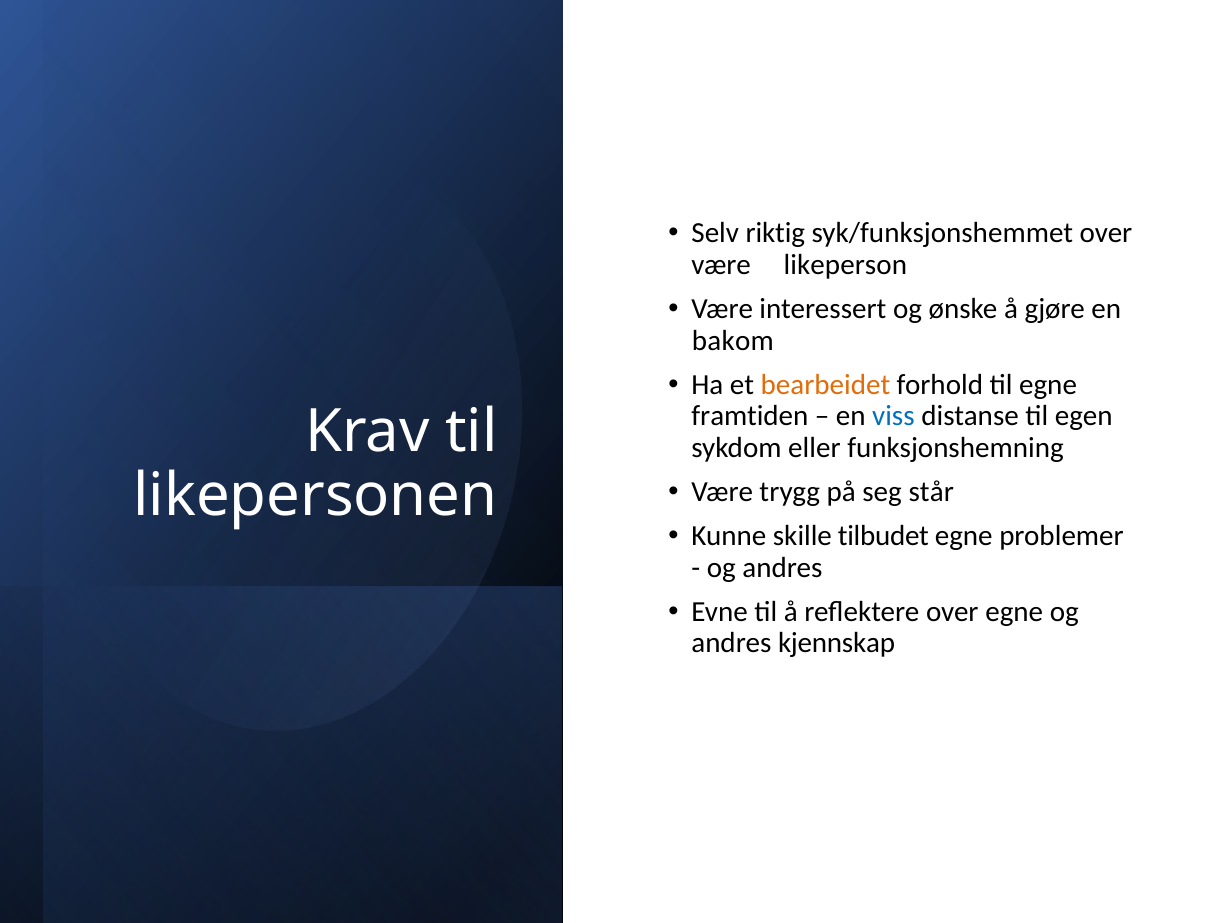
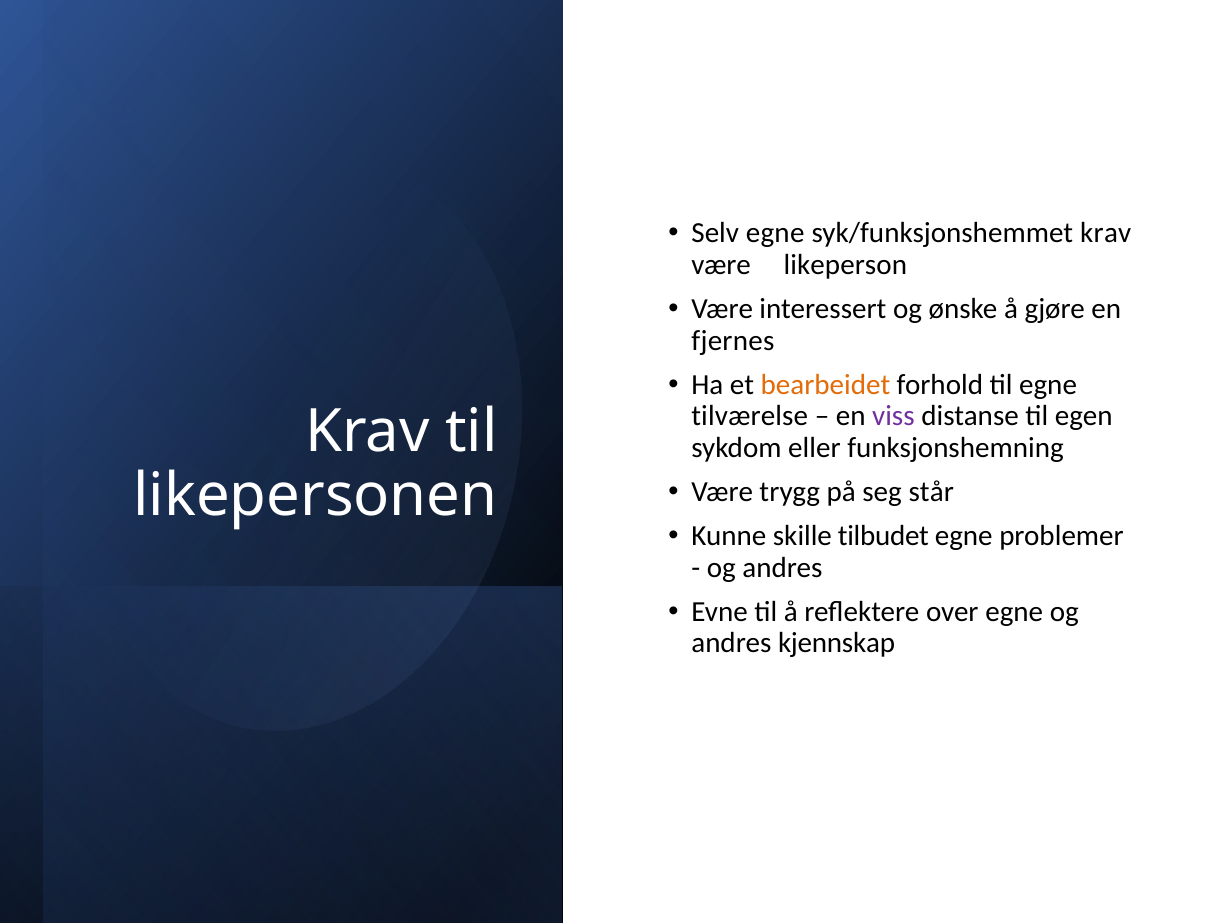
Selv riktig: riktig -> egne (775, 233)
syk/funksjonshemmet over: over -> krav (1106, 233)
bakom: bakom -> fjernes (733, 340)
framtiden: framtiden -> tilværelse (750, 416)
viss colour: blue -> purple (893, 416)
